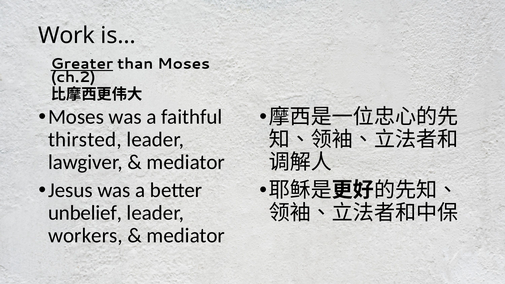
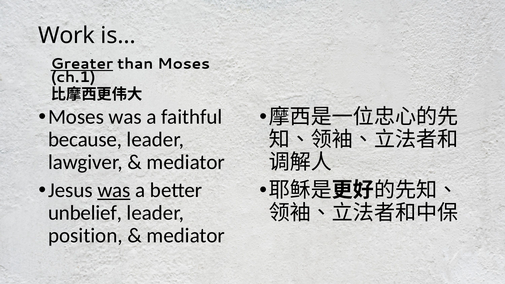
ch.2: ch.2 -> ch.1 (73, 77)
thirsted: thirsted -> because (85, 140)
was underline: none -> present (114, 190)
workers: workers -> position (85, 236)
